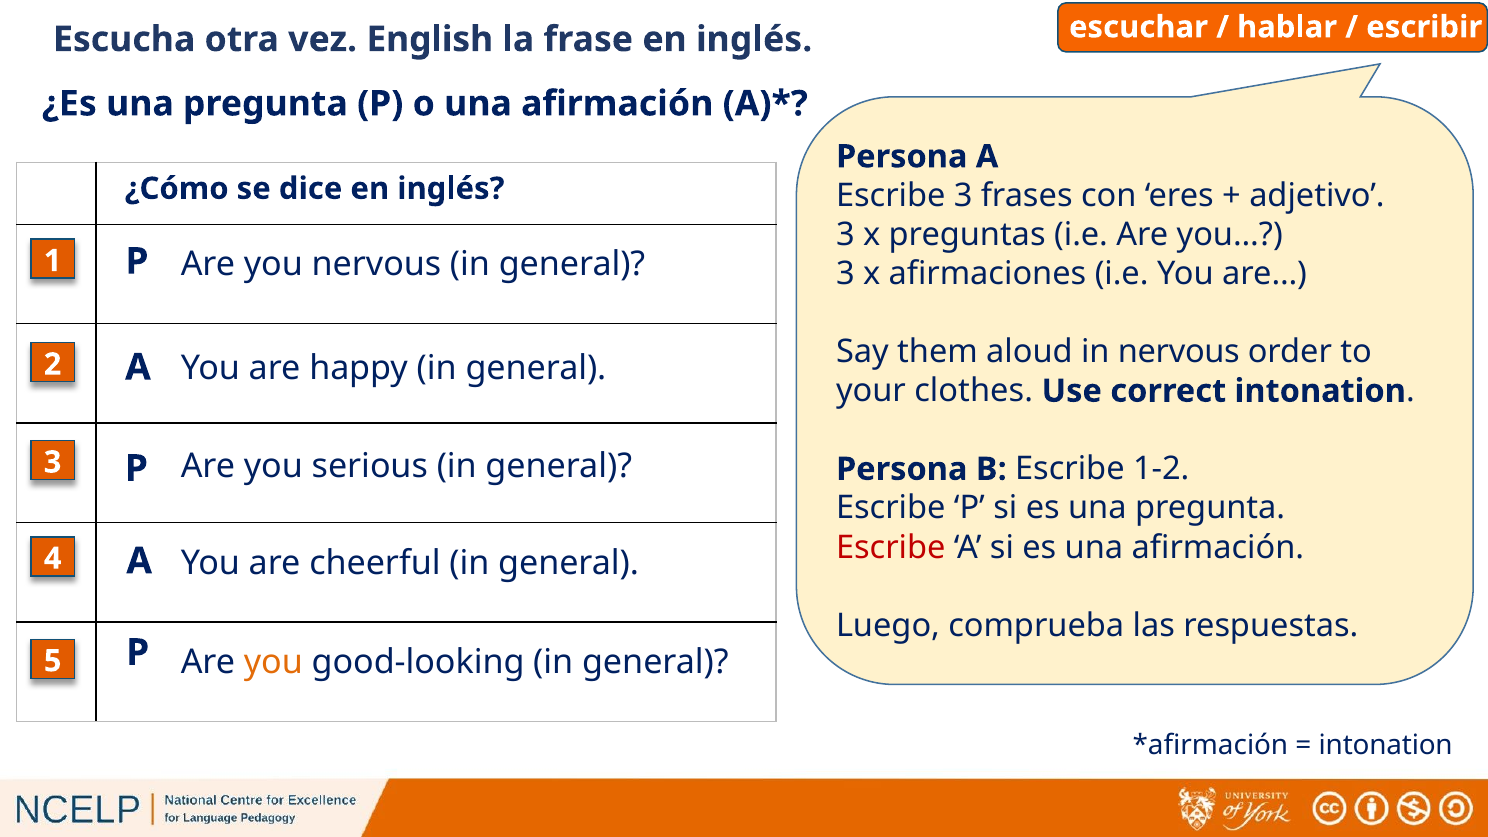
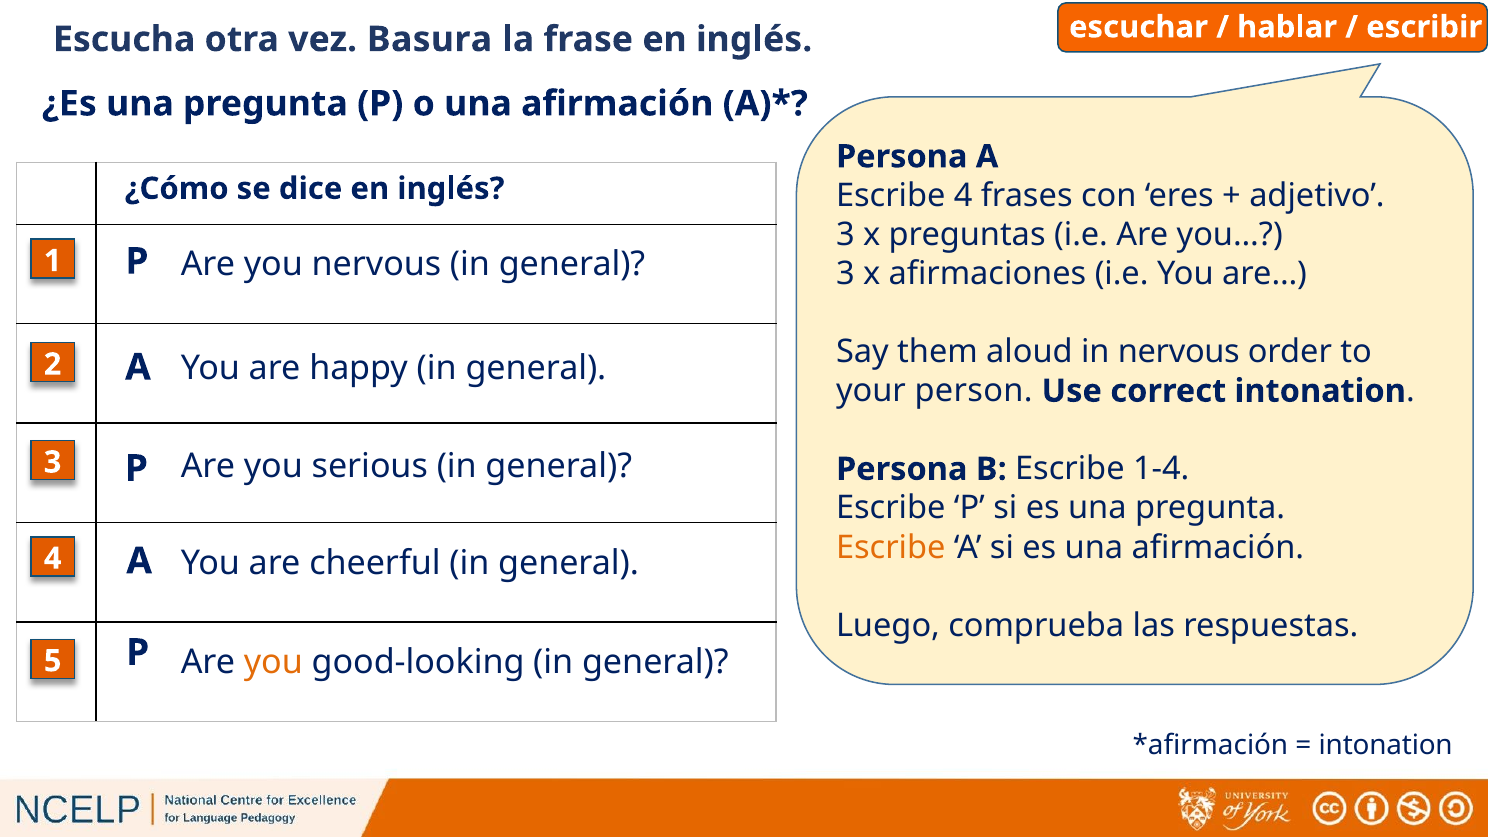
English: English -> Basura (429, 39)
Escribe 3: 3 -> 4 (963, 196)
clothes: clothes -> person (974, 391)
1-2: 1-2 -> 1-4 (1161, 469)
Escribe colour: red -> orange (891, 547)
